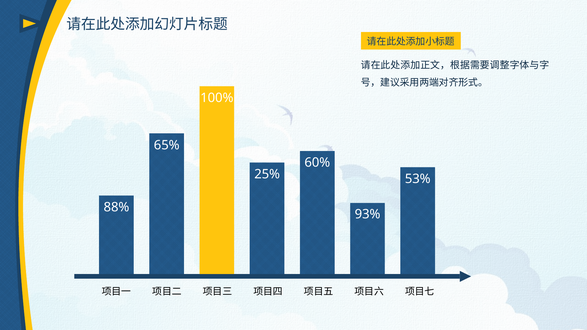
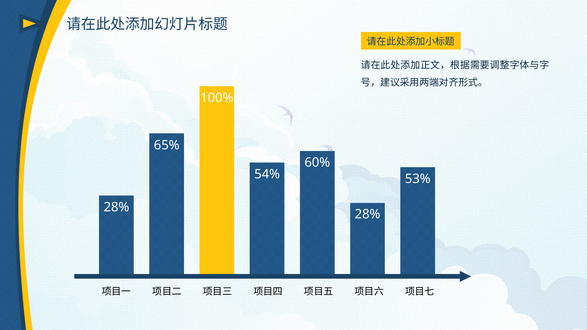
25%: 25% -> 54% (267, 174)
88%: 88% -> 28% (116, 207)
93%: 93% -> 28% (368, 214)
